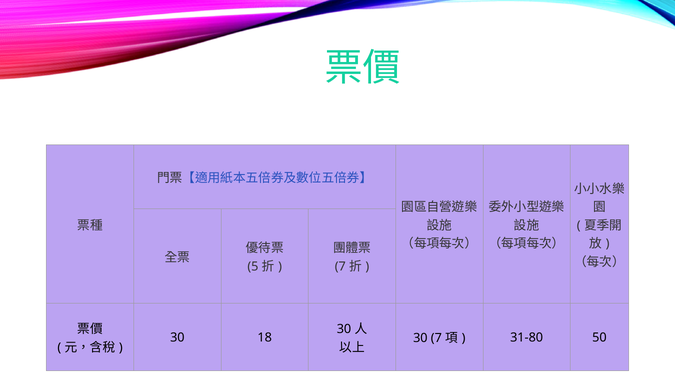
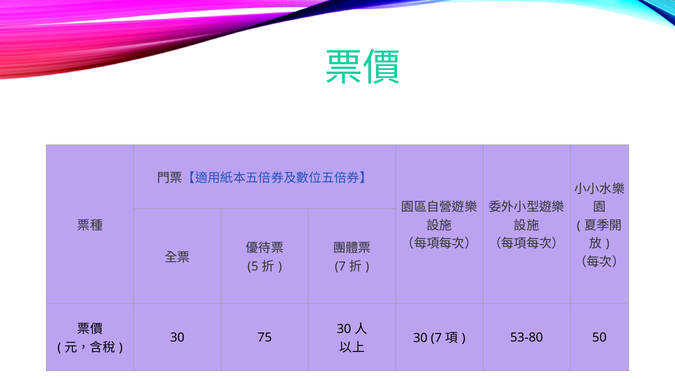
18: 18 -> 75 (265, 338)
31-80: 31-80 -> 53-80 (527, 338)
